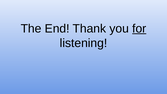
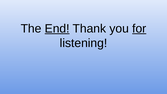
End underline: none -> present (57, 29)
